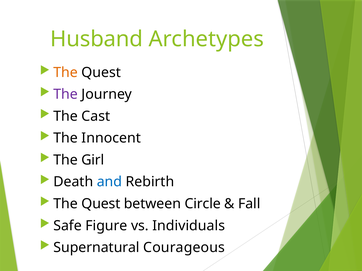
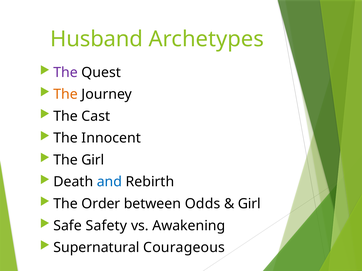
The colour: orange -> purple (66, 73)
The colour: purple -> orange (66, 94)
Quest: Quest -> Order (101, 204)
Circle: Circle -> Odds (203, 204)
Fall: Fall -> Girl (249, 204)
Figure: Figure -> Safety (106, 226)
Individuals: Individuals -> Awakening (189, 226)
